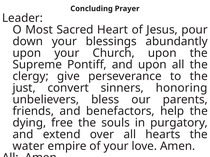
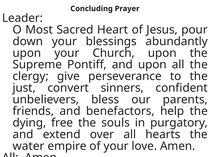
honoring: honoring -> confident (182, 88)
